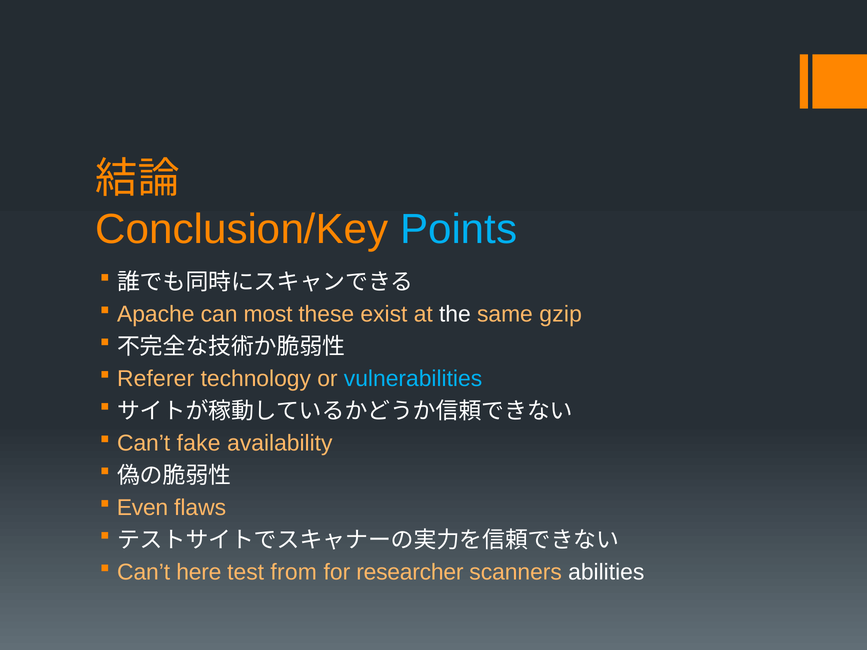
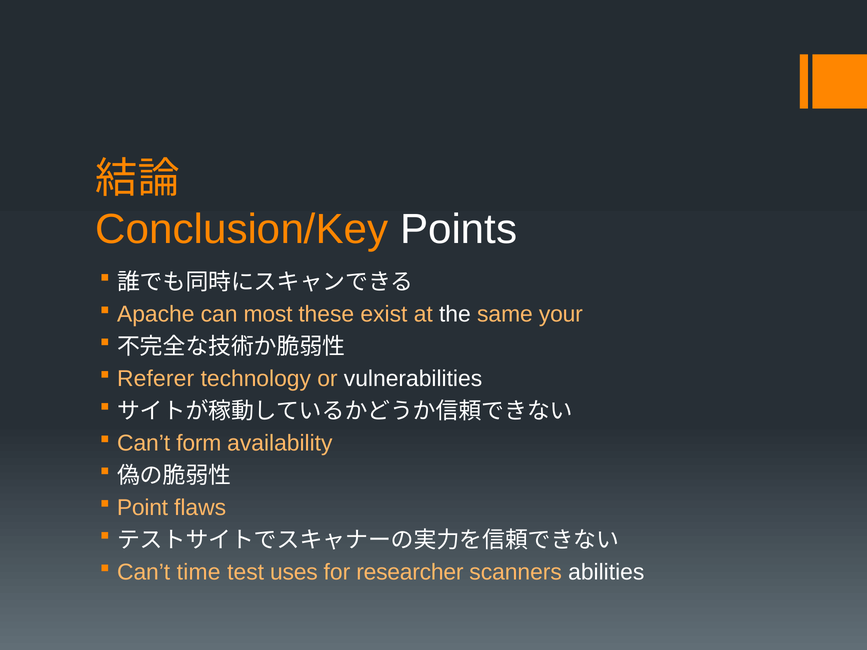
Points colour: light blue -> white (459, 230)
gzip: gzip -> your (561, 315)
vulnerabilities colour: light blue -> white (413, 379)
fake: fake -> form (199, 444)
Even: Even -> Point (142, 508)
here: here -> time (199, 573)
from: from -> uses (294, 573)
